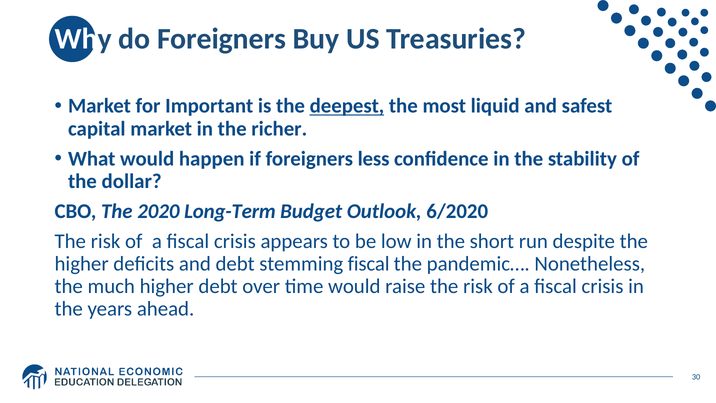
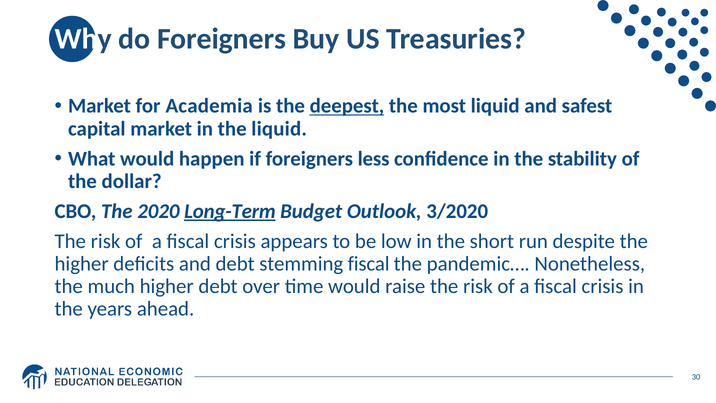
Important: Important -> Academia (209, 106)
the richer: richer -> liquid (279, 129)
Long-Term underline: none -> present (230, 211)
6/2020: 6/2020 -> 3/2020 (457, 211)
